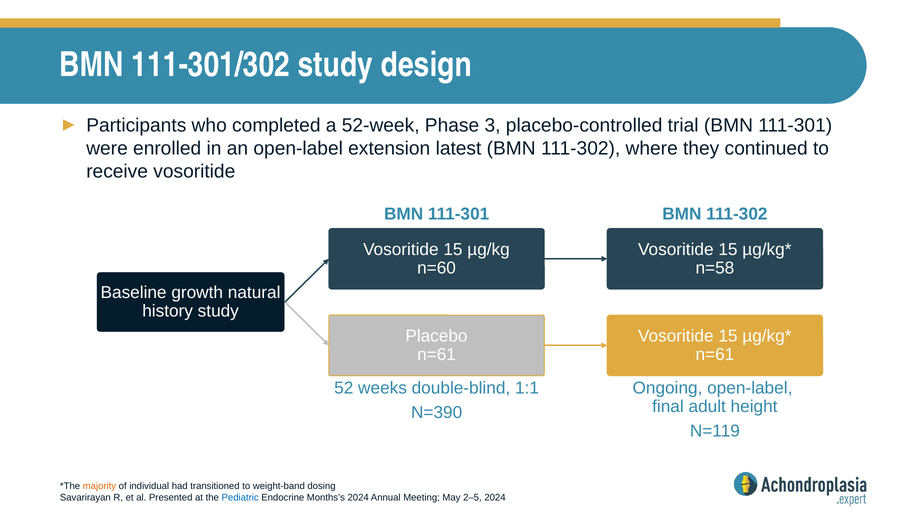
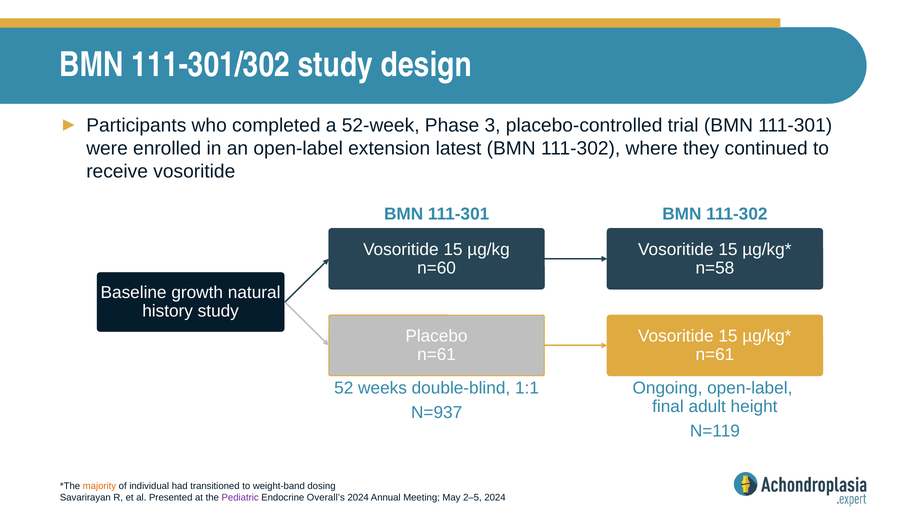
N=390: N=390 -> N=937 (437, 412)
Pediatric colour: blue -> purple (240, 497)
Months’s: Months’s -> Overall’s (326, 497)
